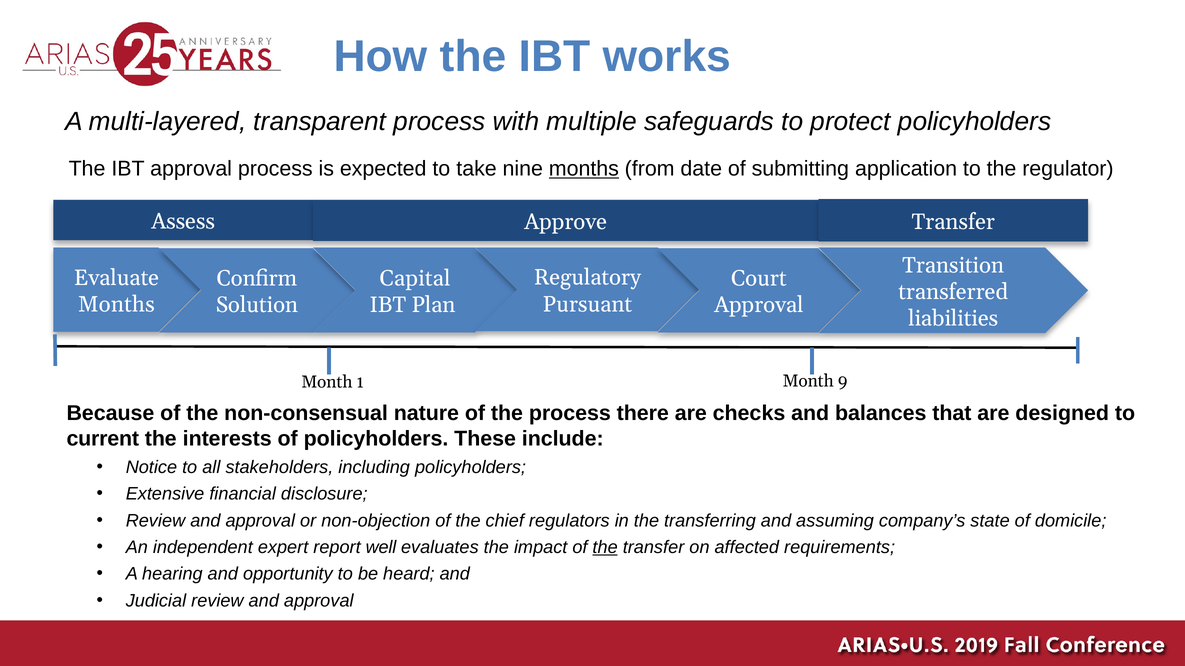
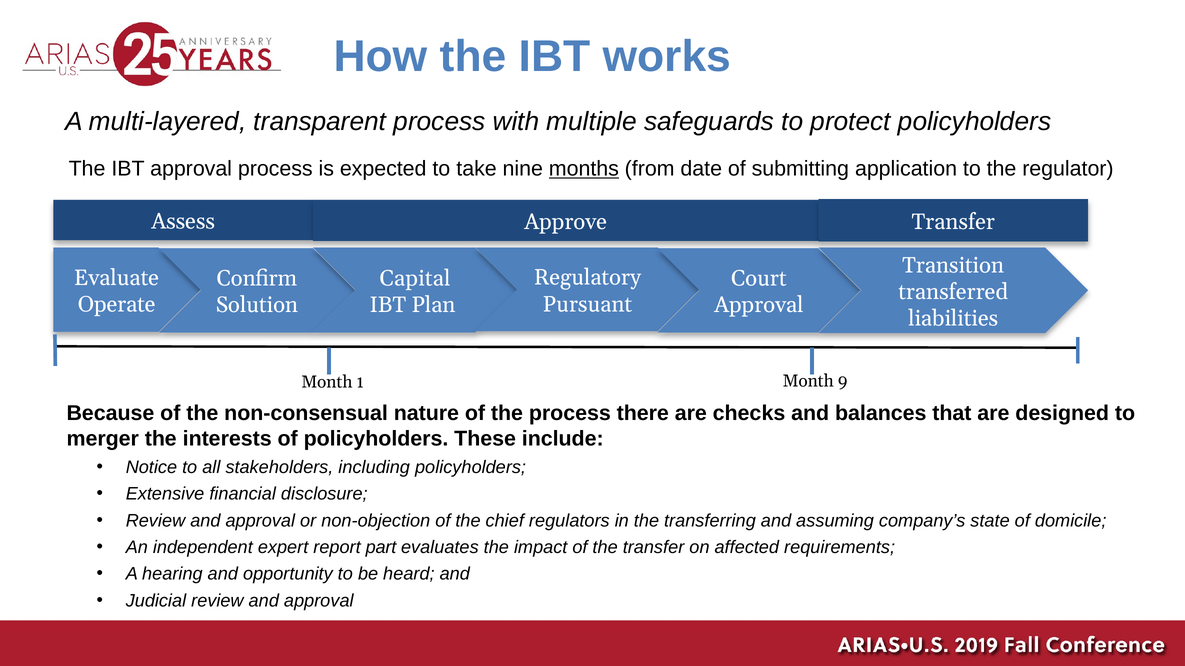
Months: Months -> Operate (117, 305)
current: current -> merger (103, 439)
well: well -> part (381, 548)
the underline: present -> none (605, 548)
